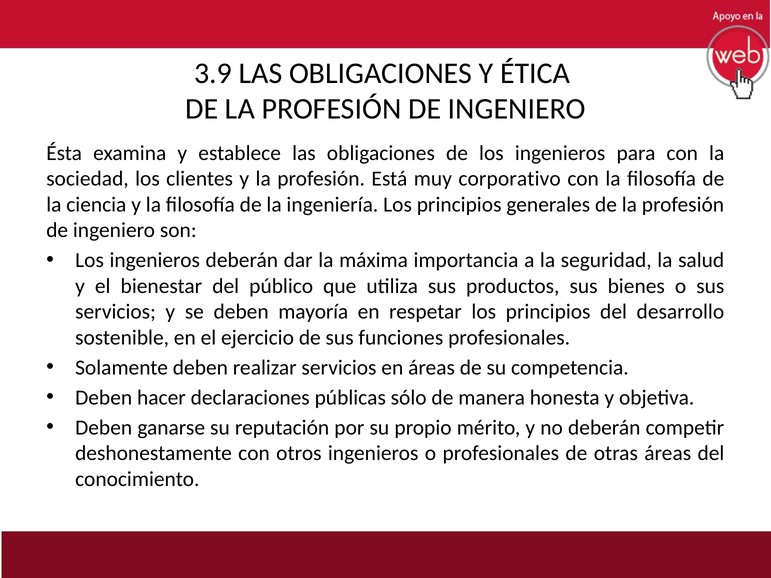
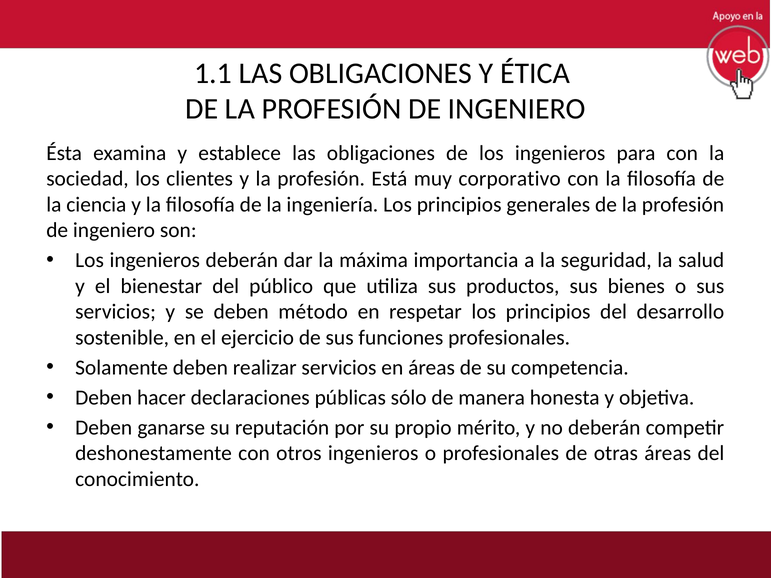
3.9: 3.9 -> 1.1 (213, 73)
mayoría: mayoría -> método (313, 312)
